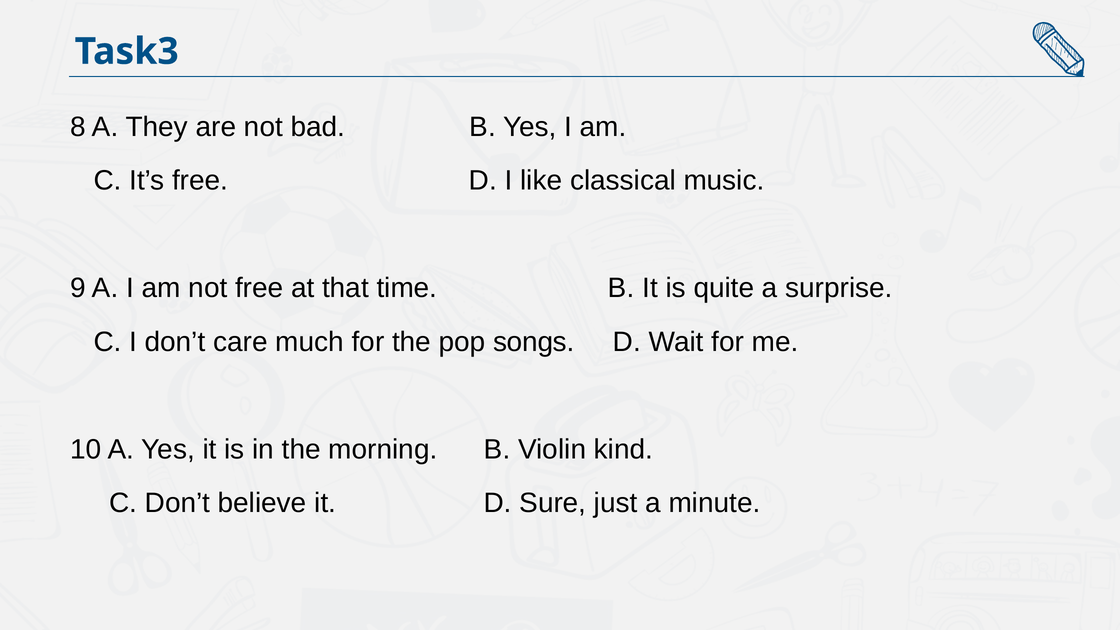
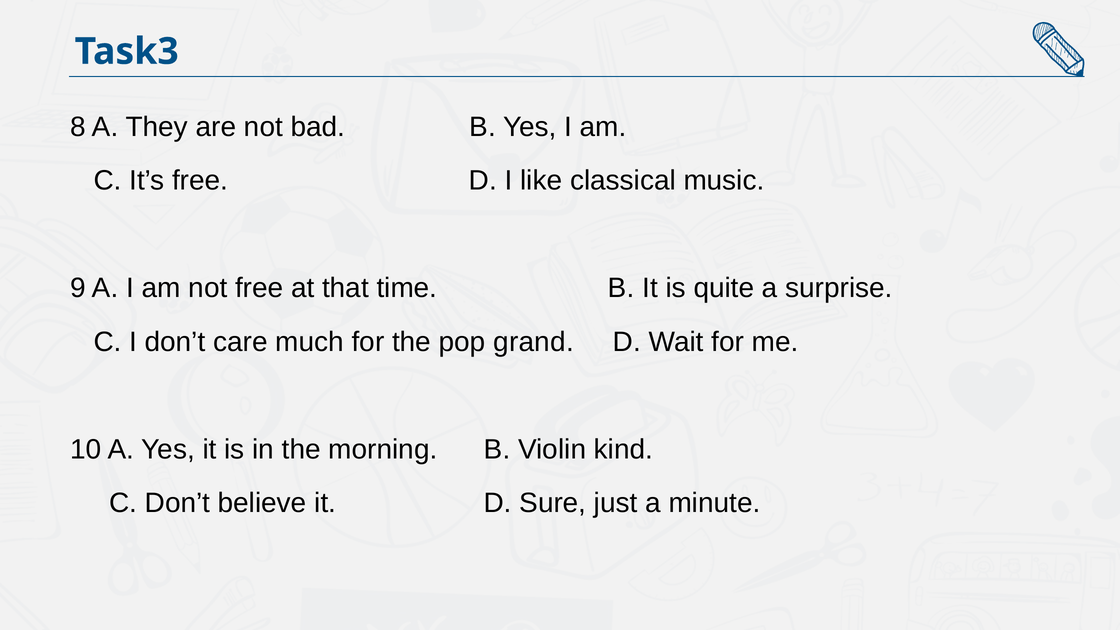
songs: songs -> grand (534, 342)
